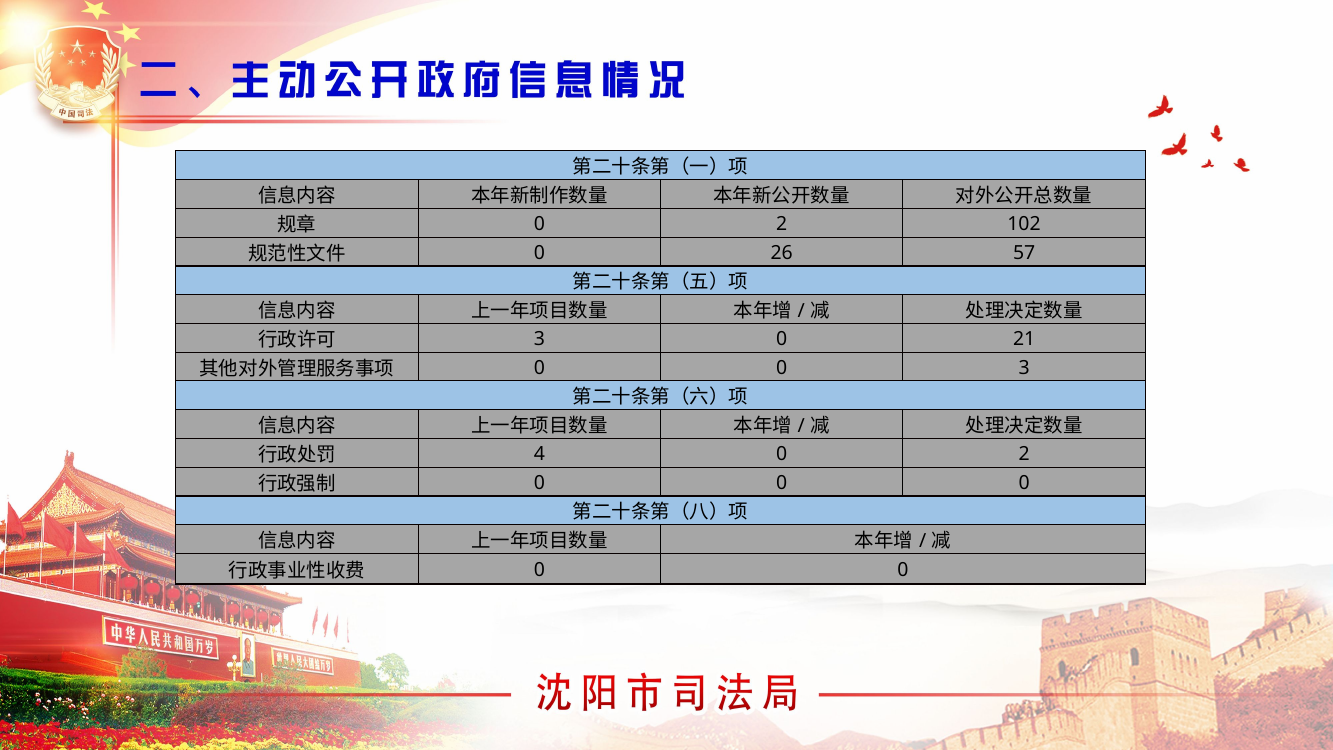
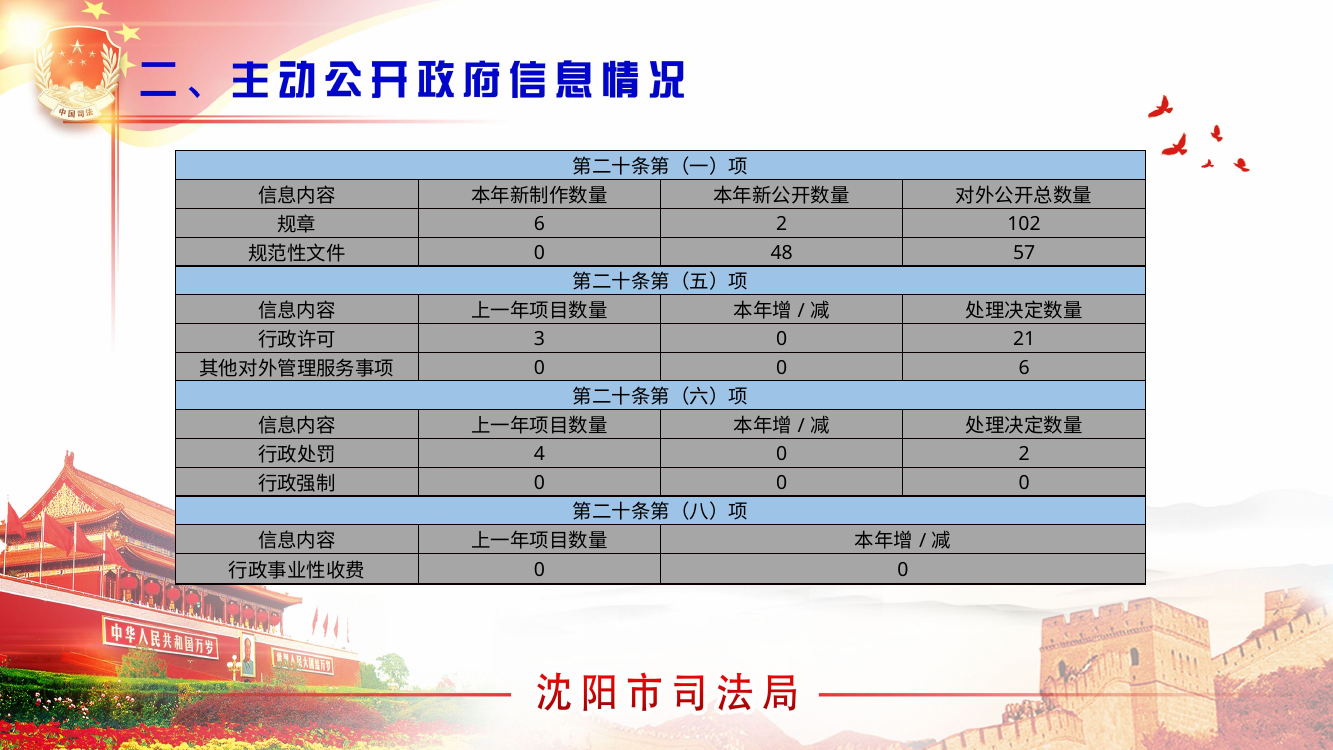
0: 0 -> 6 (539, 224)
26: 26 -> 48 (782, 253)
0 3: 3 -> 6 (1024, 368)
